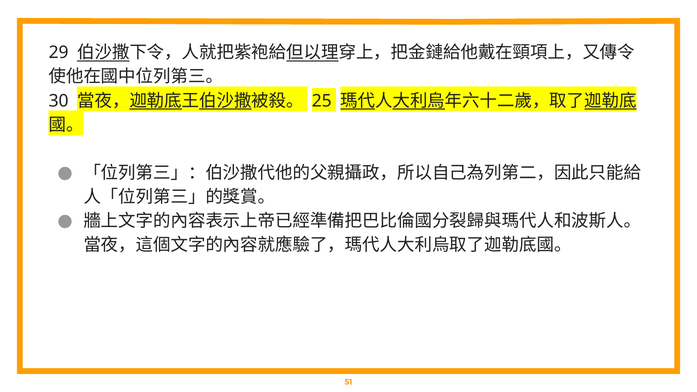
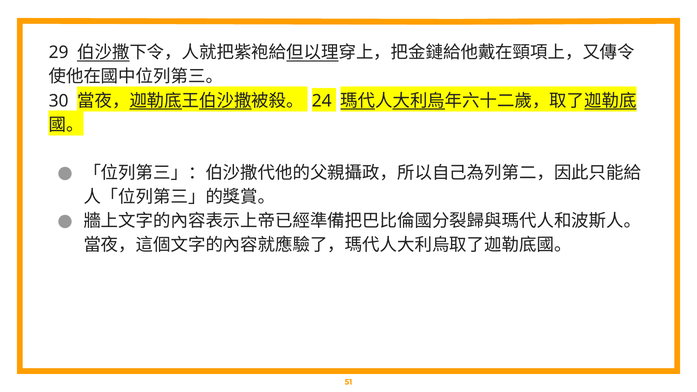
25: 25 -> 24 (322, 101)
